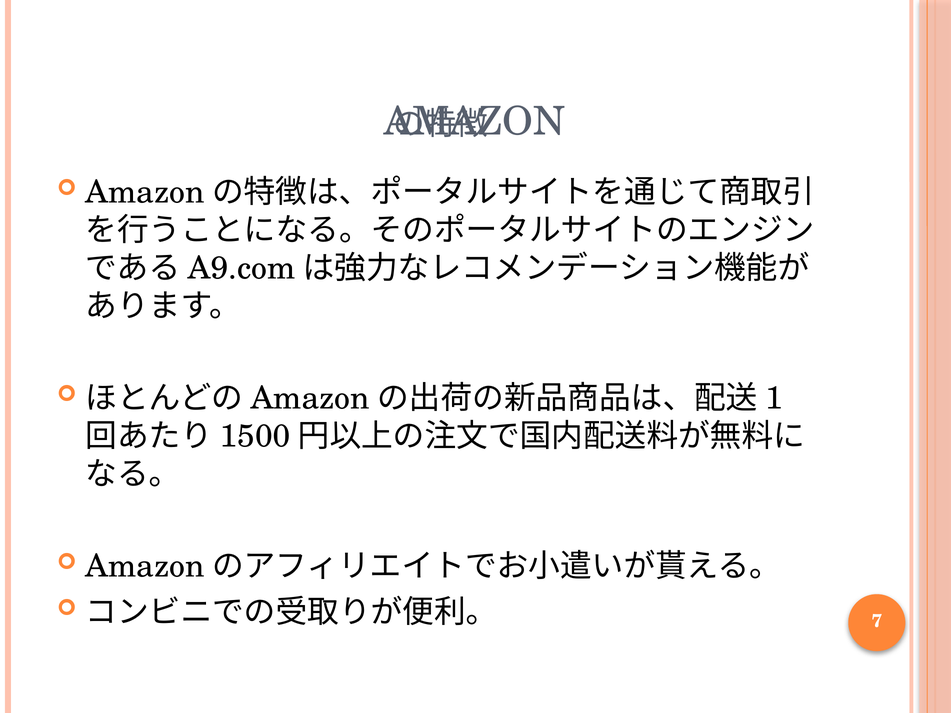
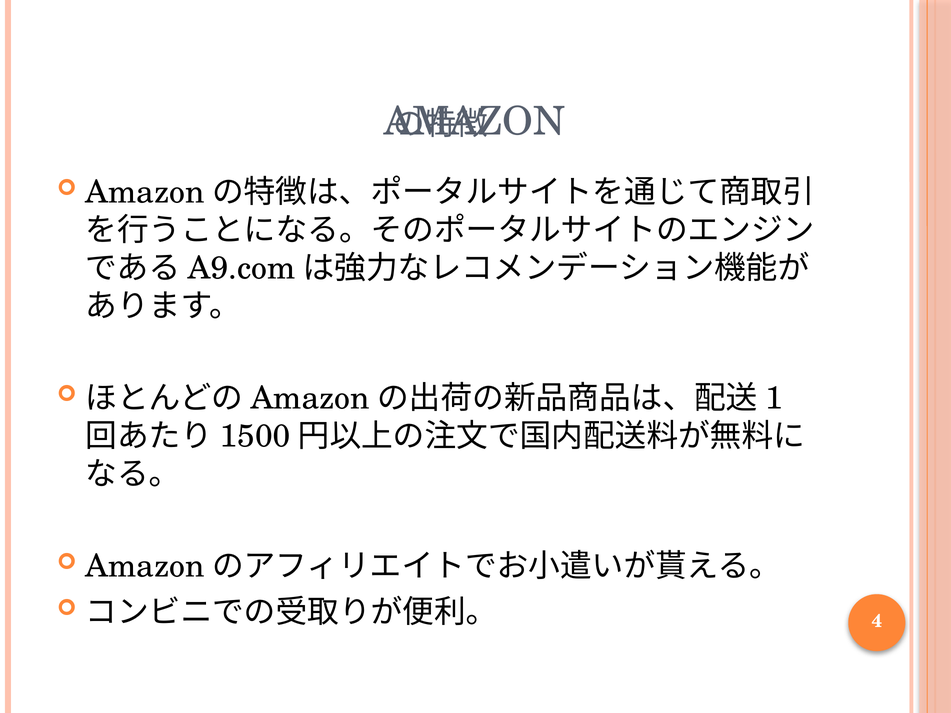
7: 7 -> 4 (877, 621)
